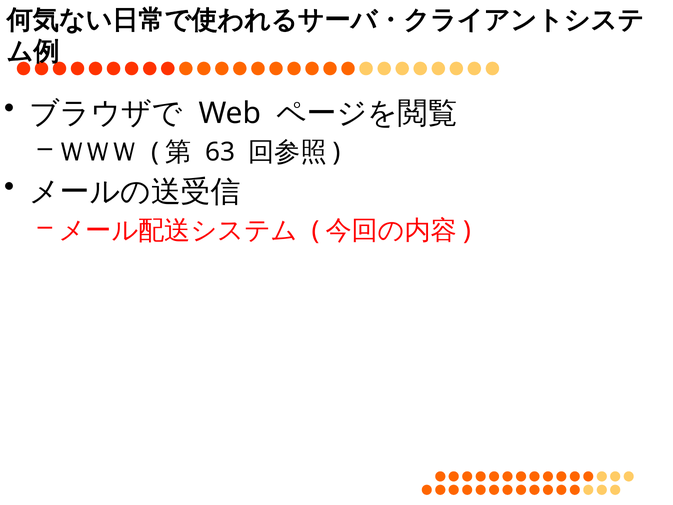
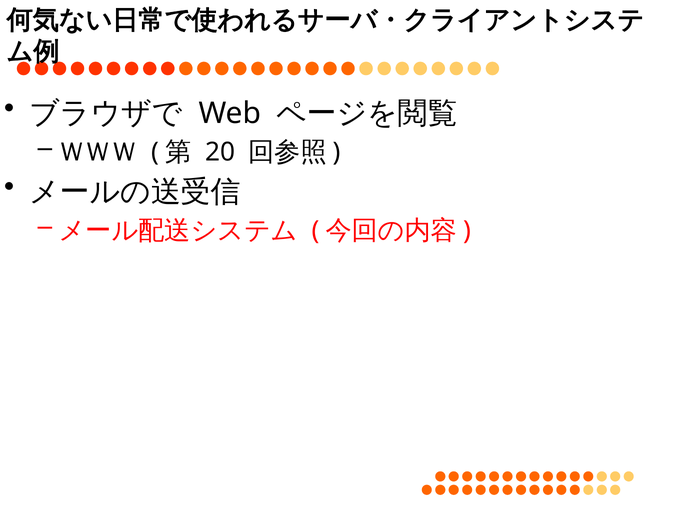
63: 63 -> 20 (220, 152)
